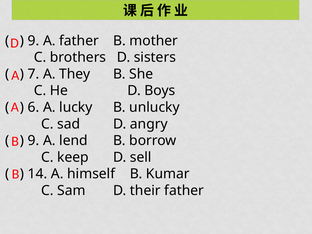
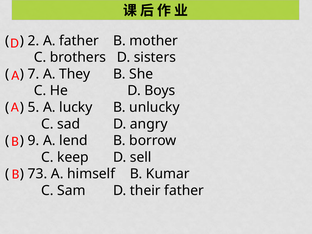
9: 9 -> 2 (34, 41)
6: 6 -> 5 (34, 107)
14: 14 -> 73 (38, 174)
